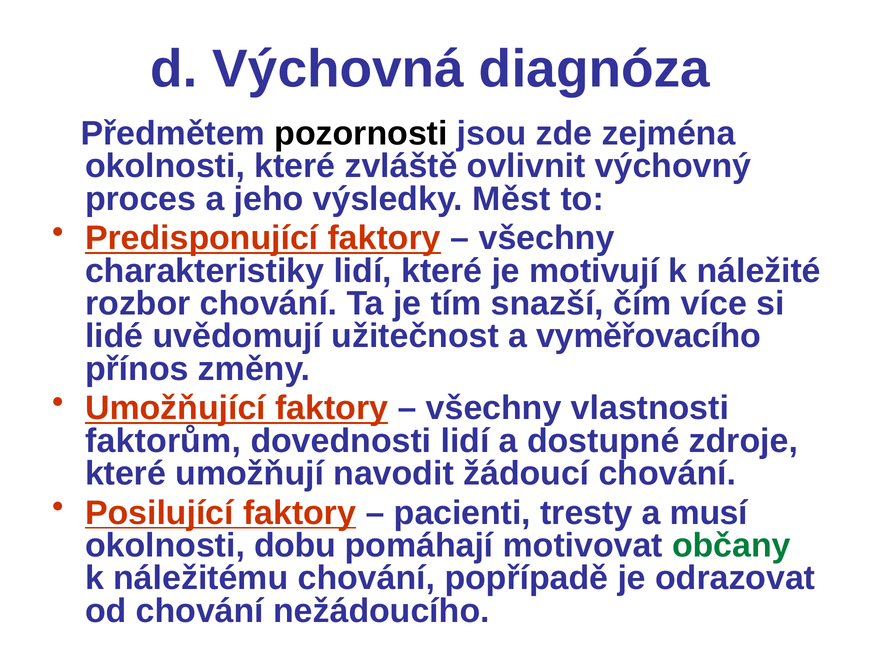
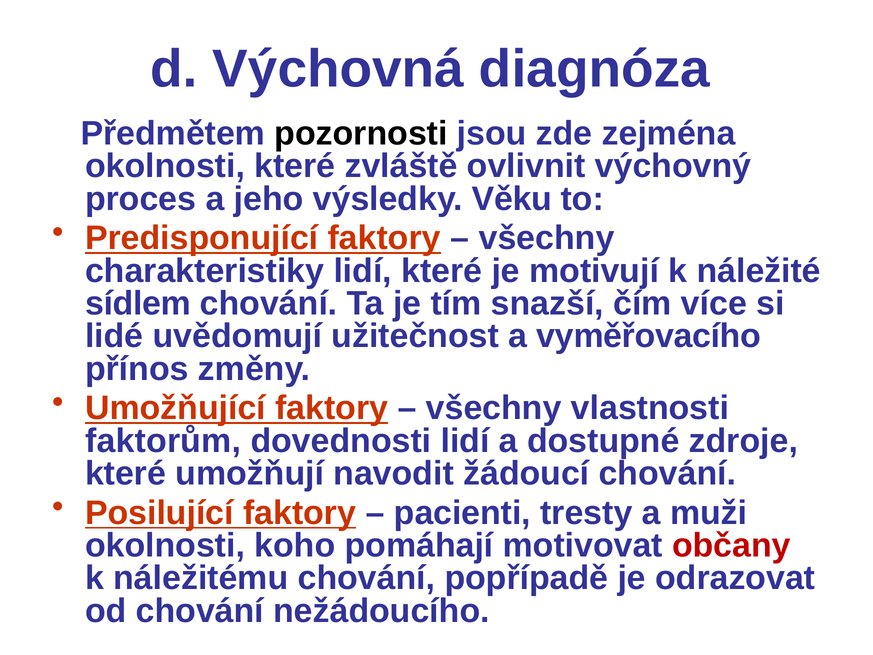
Měst: Měst -> Věku (512, 199)
rozbor: rozbor -> sídlem (138, 303)
musí: musí -> muži (709, 513)
dobu: dobu -> koho (295, 545)
občany colour: green -> red (731, 545)
